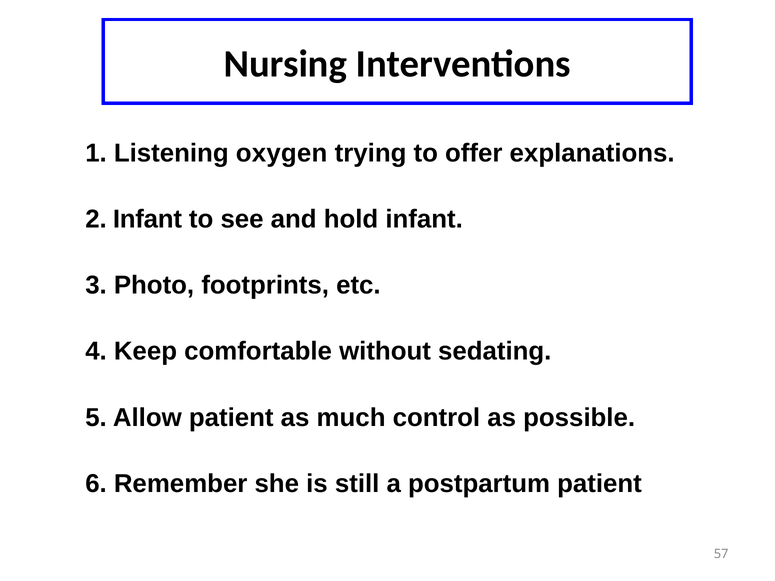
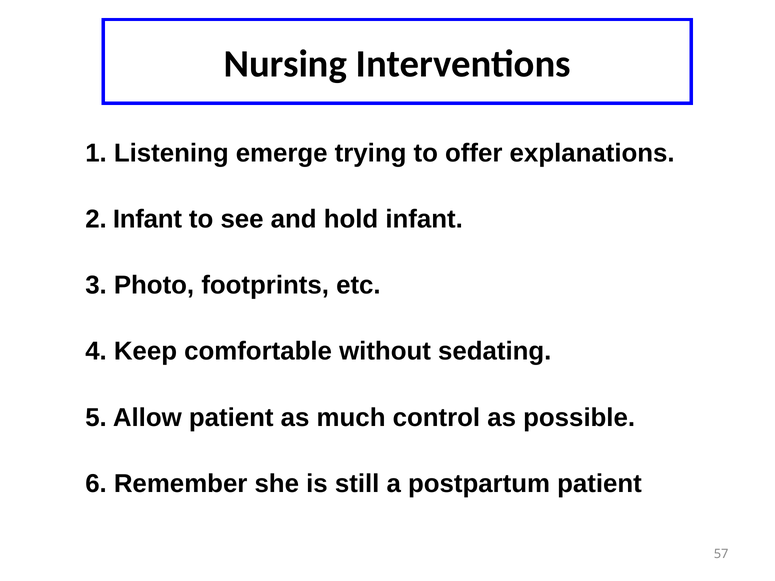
oxygen: oxygen -> emerge (282, 153)
